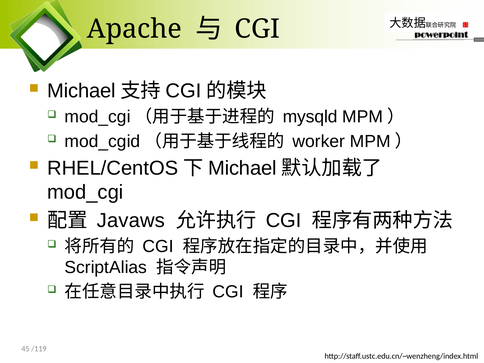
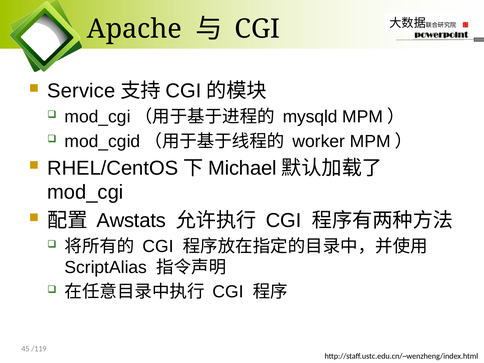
Michael: Michael -> Service (81, 91)
Javaws: Javaws -> Awstats (131, 221)
